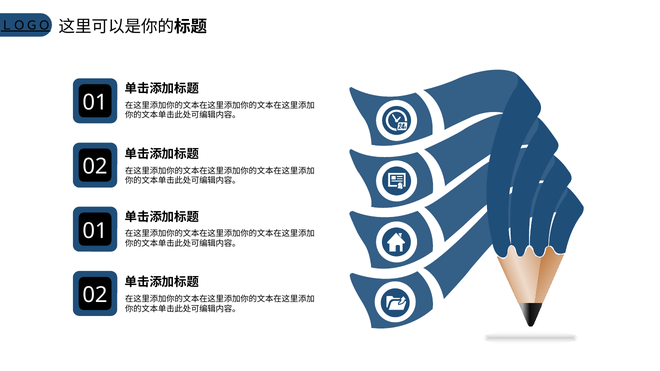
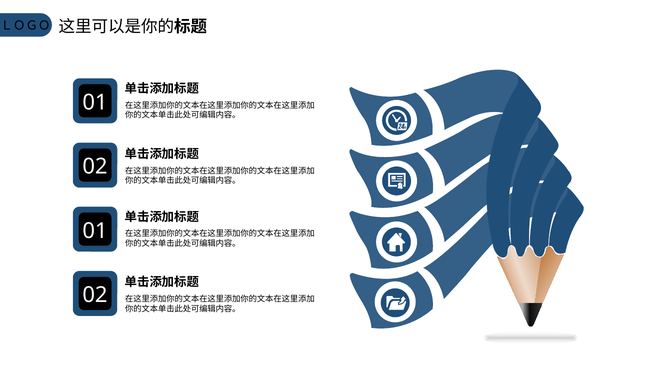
ＬＯＧＯ underline: present -> none (26, 26)
